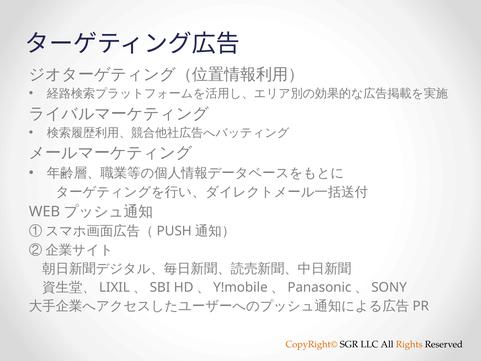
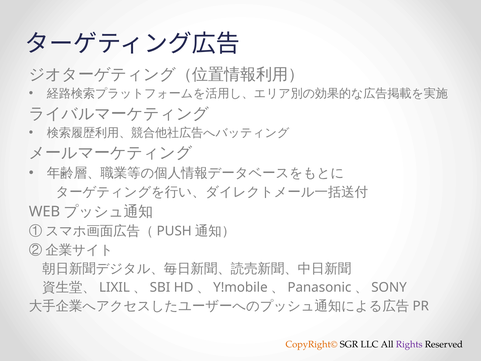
Rights colour: orange -> purple (409, 344)
